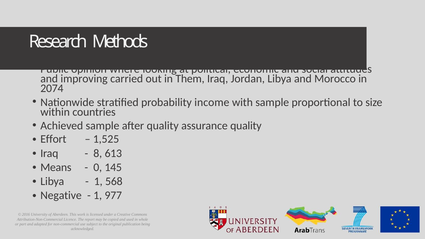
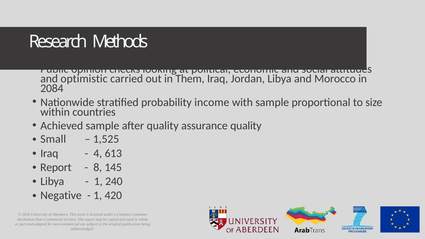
where: where -> checks (125, 69)
improving: improving -> optimistic (84, 79)
2074: 2074 -> 2084 (52, 88)
Effort: Effort -> Small (53, 139)
8: 8 -> 4 (98, 153)
Means: Means -> Report (56, 167)
0: 0 -> 8 (98, 167)
568: 568 -> 240 (114, 182)
977: 977 -> 420 (113, 196)
